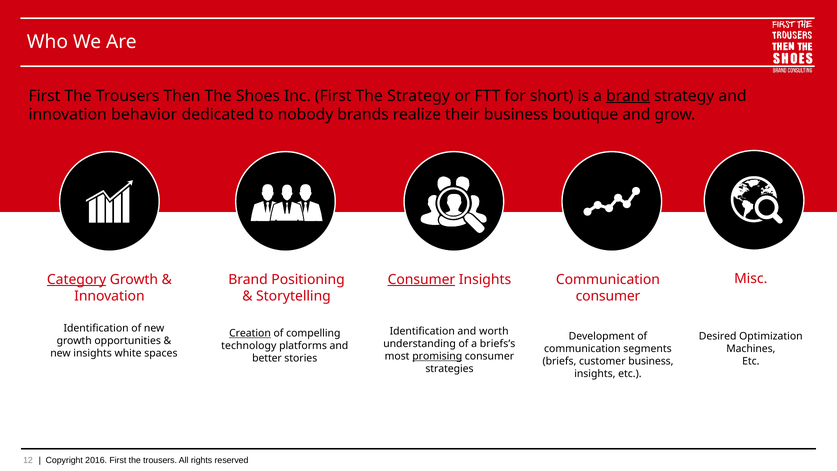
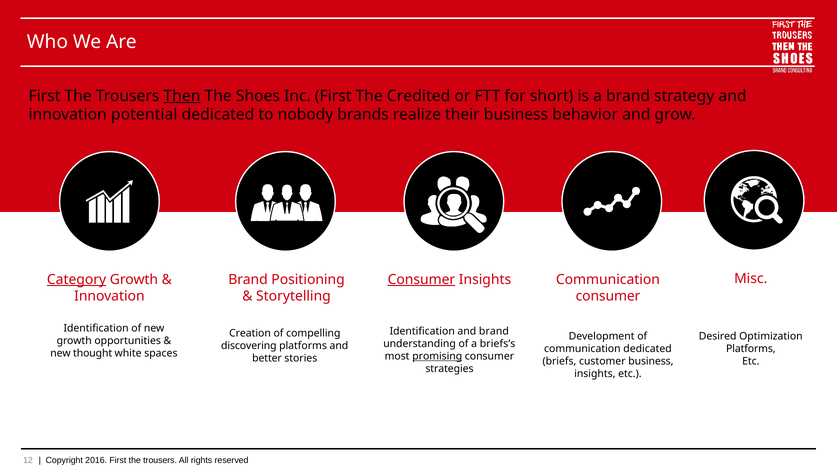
Then underline: none -> present (182, 96)
The Strategy: Strategy -> Credited (419, 96)
brand underline: present -> none (628, 96)
behavior: behavior -> potential (144, 115)
boutique: boutique -> behavior (585, 115)
and worth: worth -> brand (494, 331)
Creation underline: present -> none (250, 333)
technology: technology -> discovering (249, 346)
communication segments: segments -> dedicated (648, 349)
Machines: Machines -> Platforms (751, 349)
new insights: insights -> thought (93, 353)
